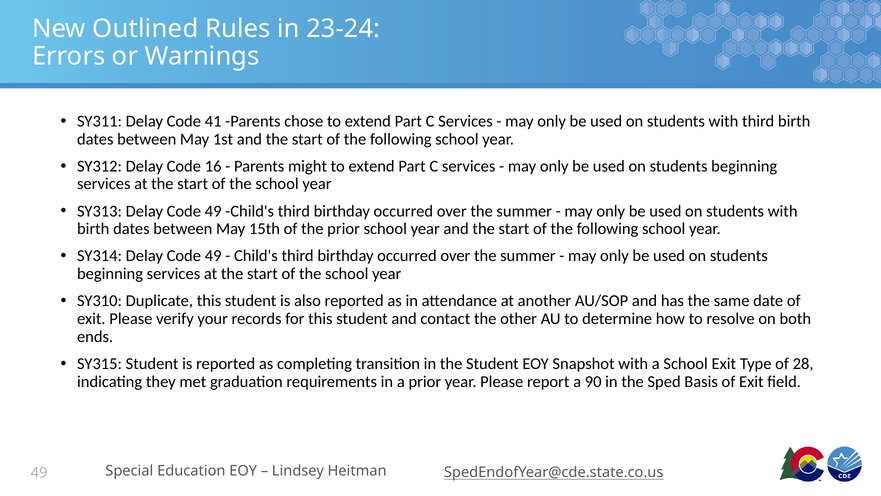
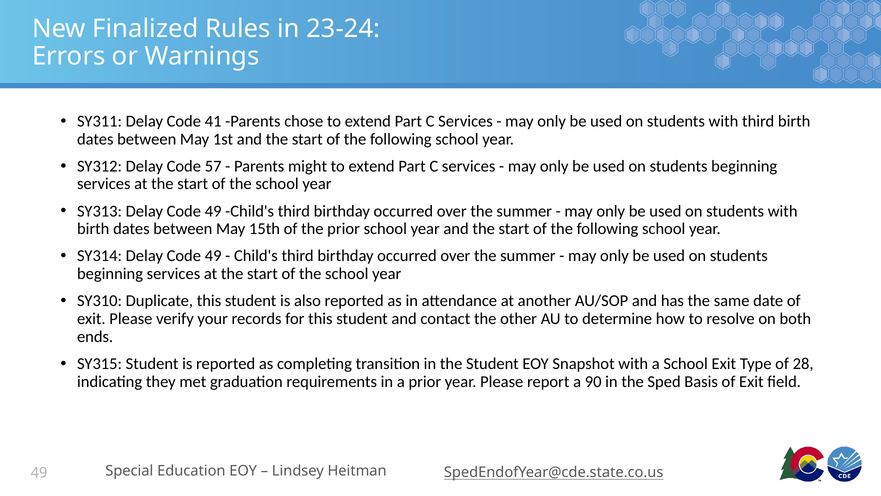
Outlined: Outlined -> Finalized (145, 29)
16: 16 -> 57 (213, 166)
